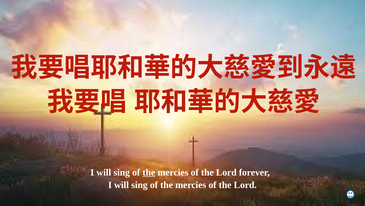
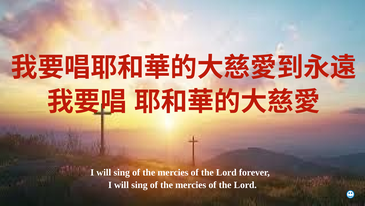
the underline: present -> none (149, 172)
